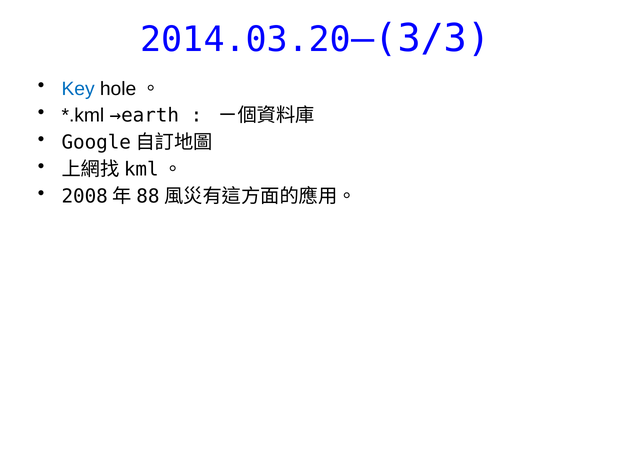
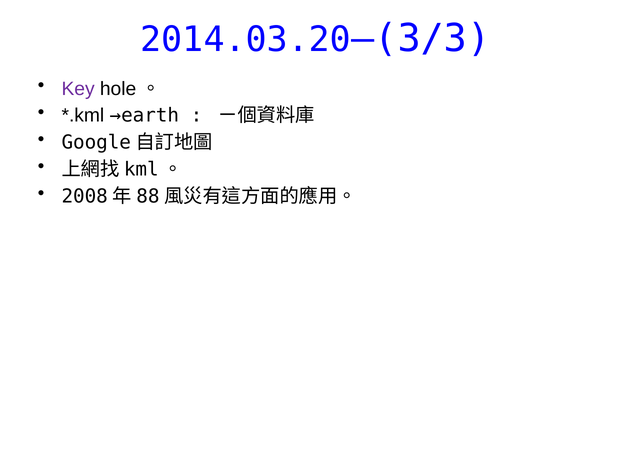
Key colour: blue -> purple (78, 89)
